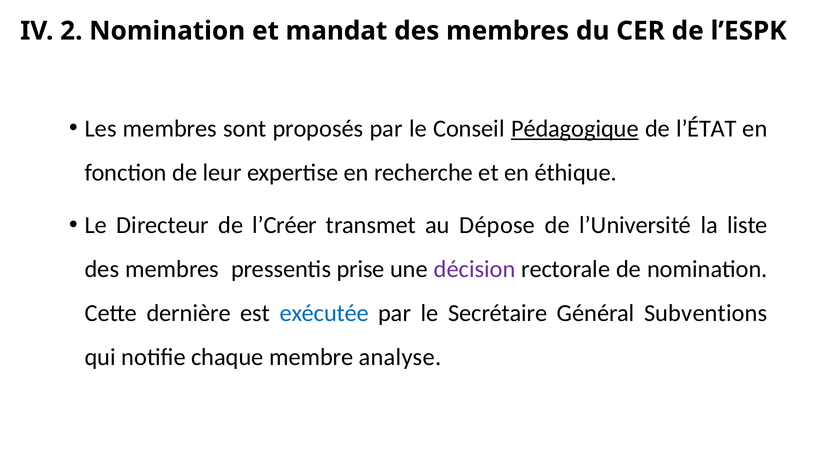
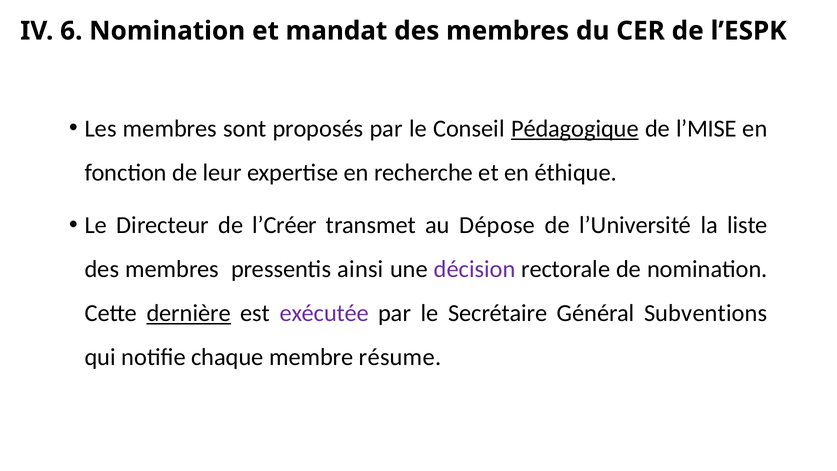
2: 2 -> 6 (71, 31)
l’ÉTAT: l’ÉTAT -> l’MISE (706, 129)
prise: prise -> ainsi (360, 269)
dernière underline: none -> present (189, 313)
exécutée colour: blue -> purple (324, 313)
analyse: analyse -> résume (400, 357)
